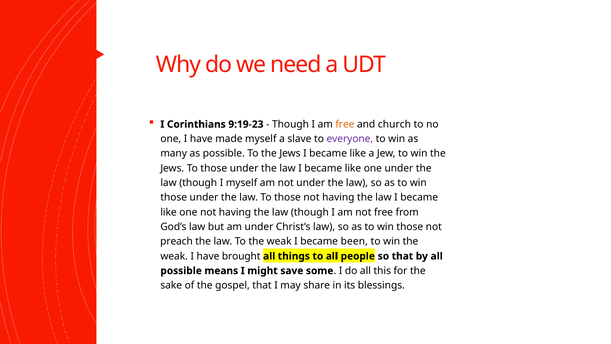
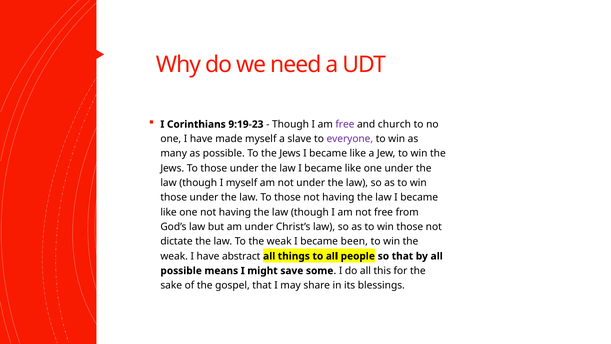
free colour: orange -> purple (345, 124)
preach: preach -> dictate (177, 241)
brought: brought -> abstract (241, 256)
